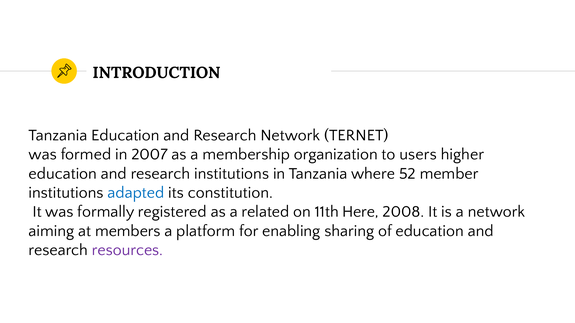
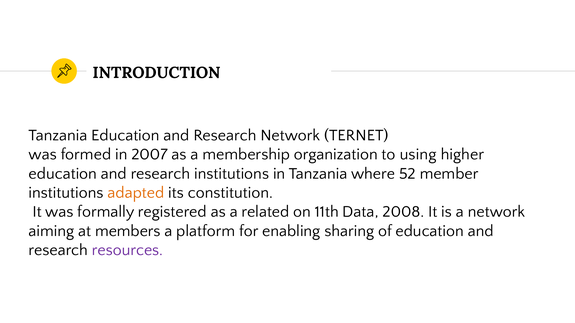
users: users -> using (418, 155)
adapted colour: blue -> orange (136, 193)
Here: Here -> Data (360, 212)
